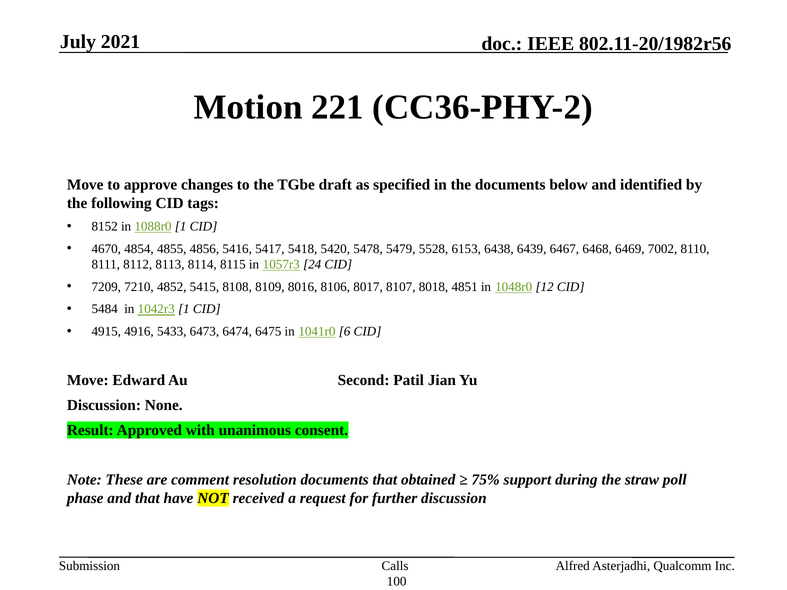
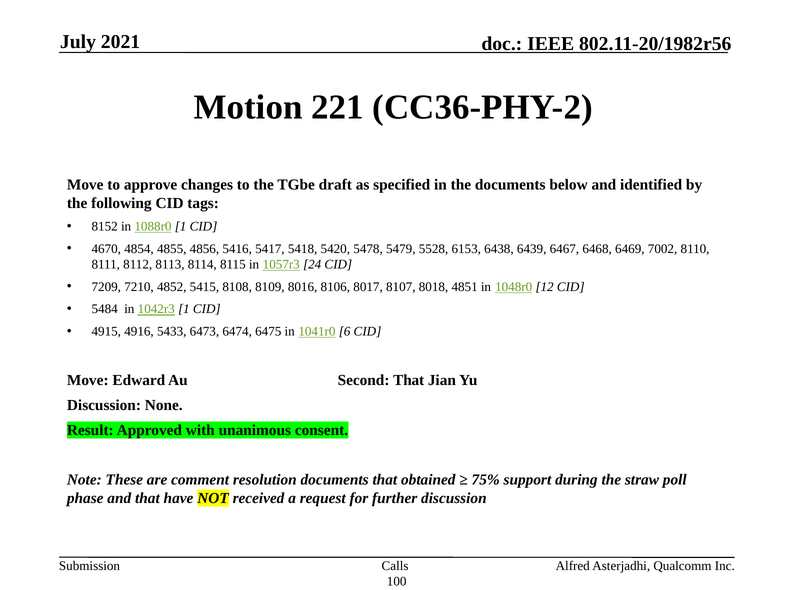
Second Patil: Patil -> That (409, 380)
